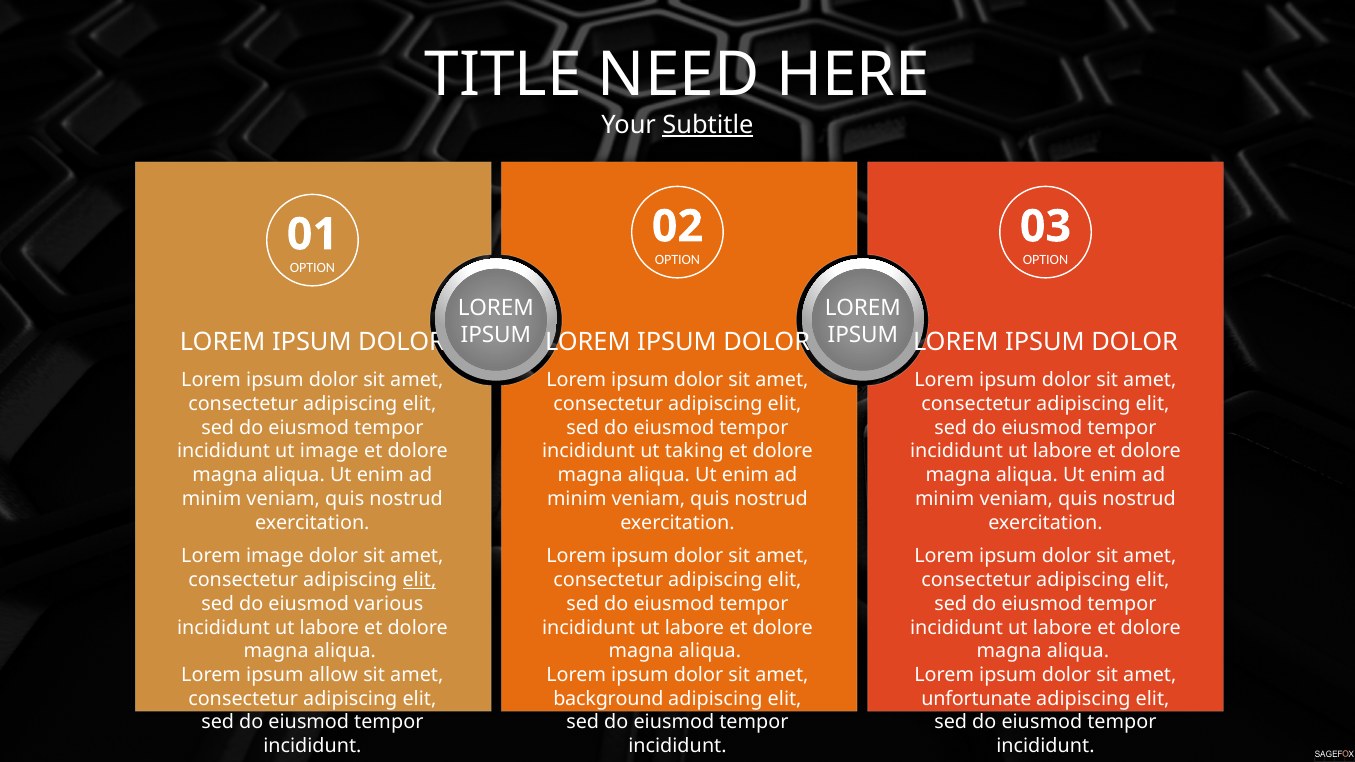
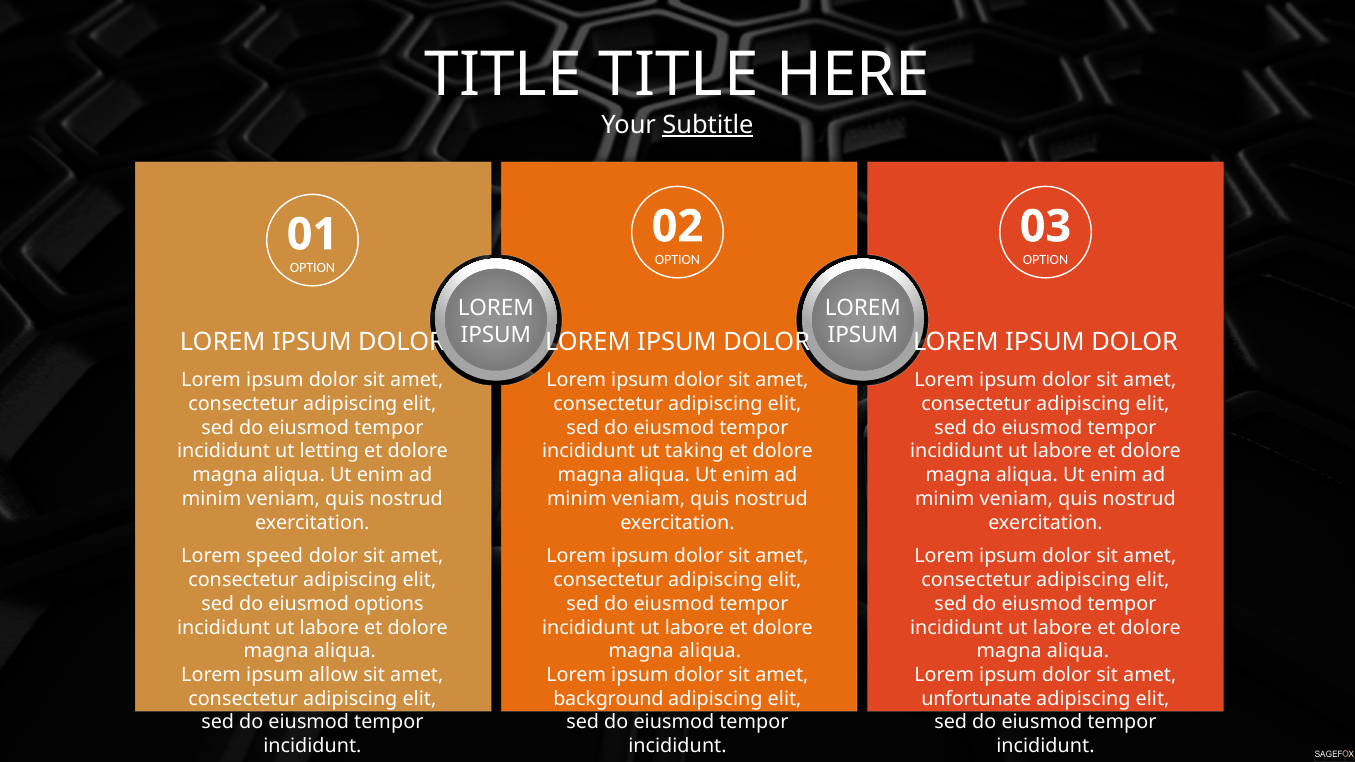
TITLE NEED: NEED -> TITLE (679, 75)
ut image: image -> letting (329, 452)
Lorem image: image -> speed (275, 557)
elit underline: present -> none (419, 580)
various: various -> options (389, 604)
